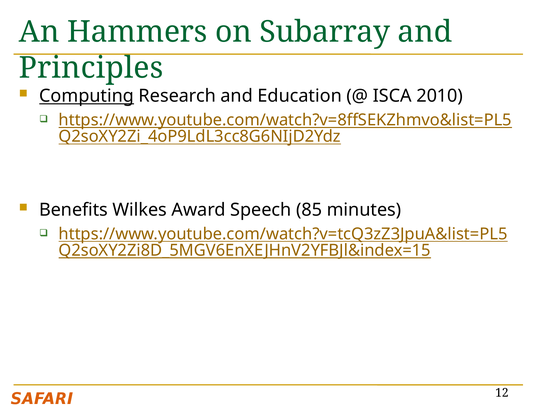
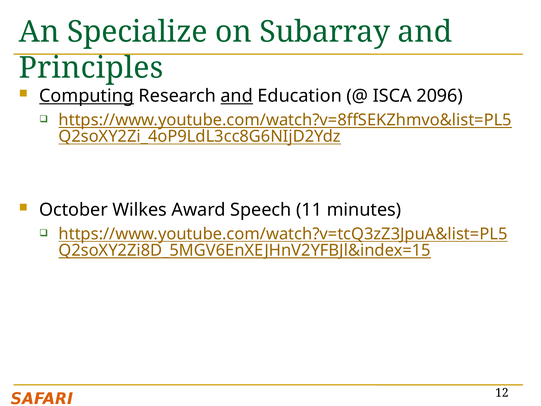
Hammers: Hammers -> Specialize (137, 32)
and underline: none -> present (237, 96)
2010: 2010 -> 2096 (440, 96)
Benefits: Benefits -> October (74, 210)
85: 85 -> 11 (309, 210)
